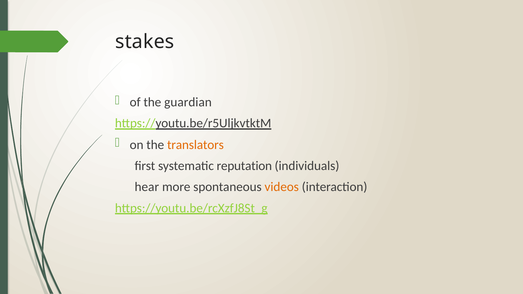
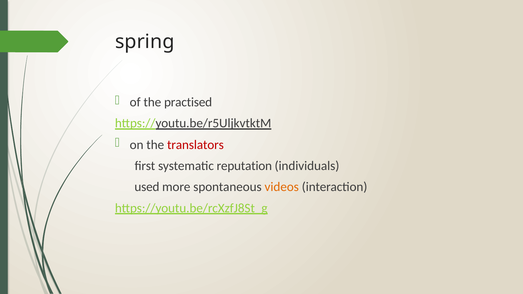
stakes: stakes -> spring (145, 42)
guardian: guardian -> practised (188, 102)
translators colour: orange -> red (195, 145)
hear: hear -> used (147, 187)
